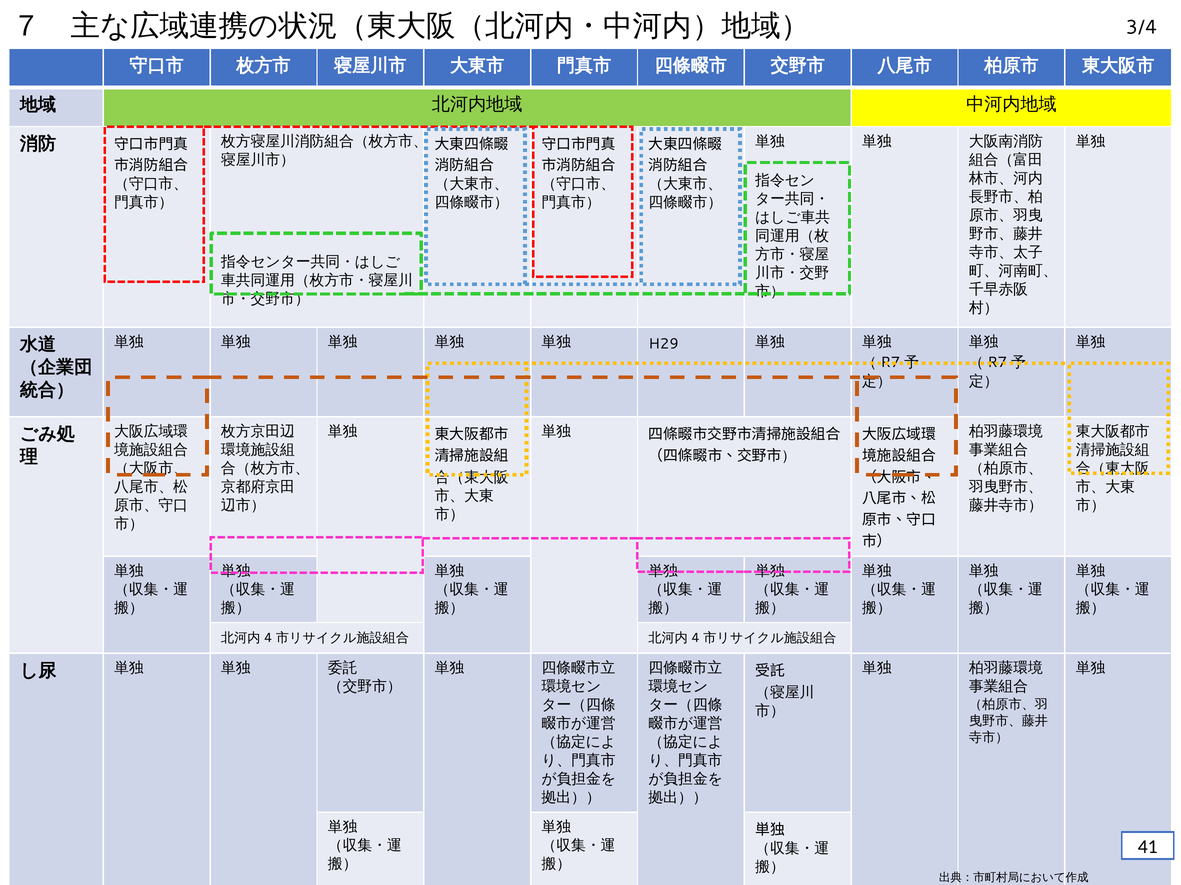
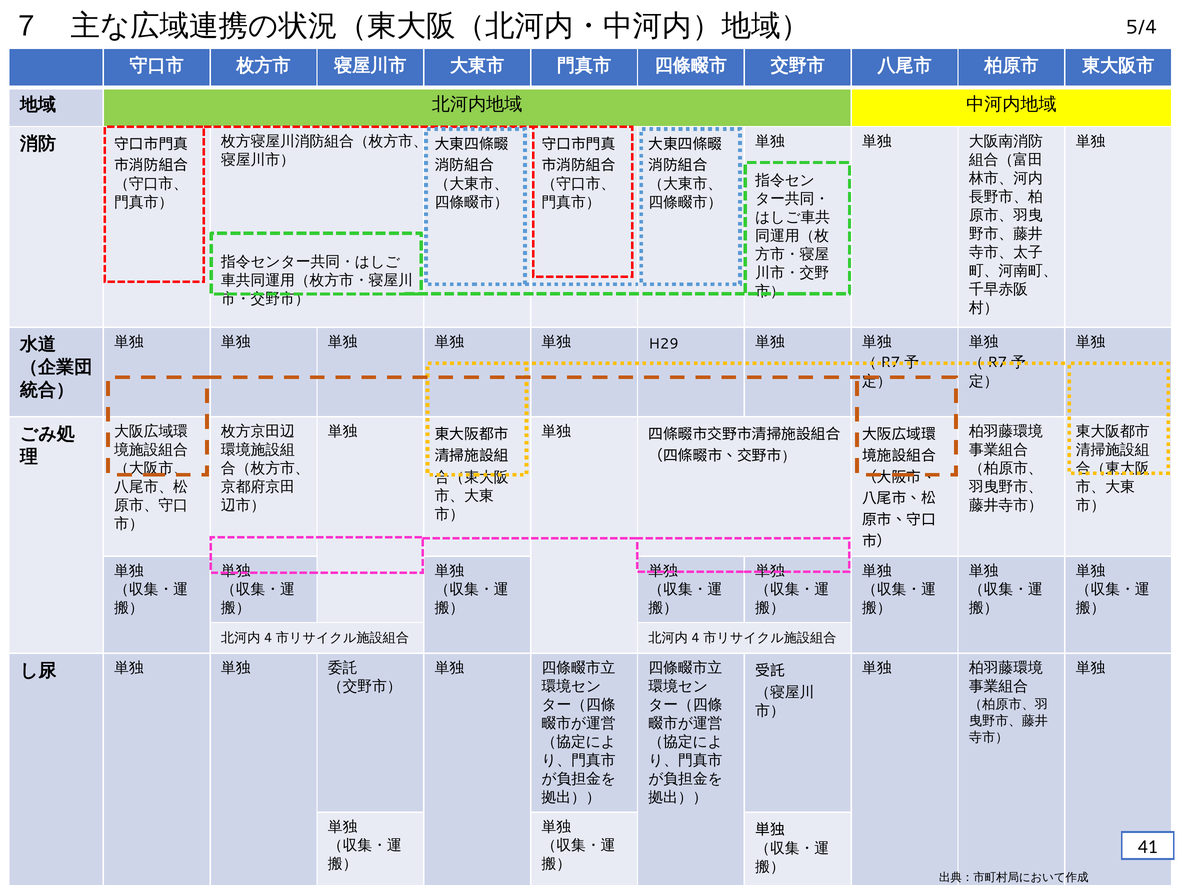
3/4: 3/4 -> 5/4 (1141, 27)
